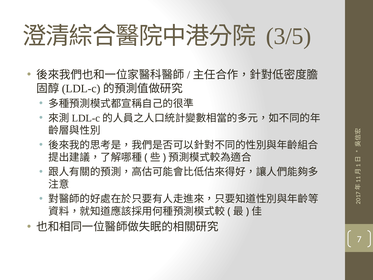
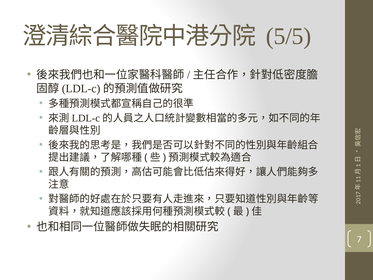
3/5: 3/5 -> 5/5 (289, 36)
